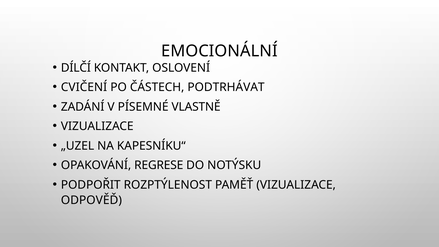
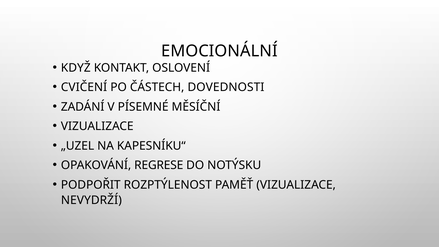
DÍLČÍ: DÍLČÍ -> KDYŽ (76, 68)
PODTRHÁVAT: PODTRHÁVAT -> DOVEDNOSTI (226, 87)
VLASTNĚ: VLASTNĚ -> MĚSÍČNÍ (196, 107)
ODPOVĚĎ: ODPOVĚĎ -> NEVYDRŽÍ (91, 200)
